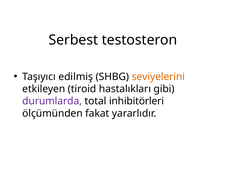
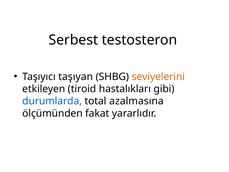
edilmiş: edilmiş -> taşıyan (76, 77)
durumlarda colour: purple -> blue (52, 101)
inhibitörleri: inhibitörleri -> azalmasına (136, 101)
